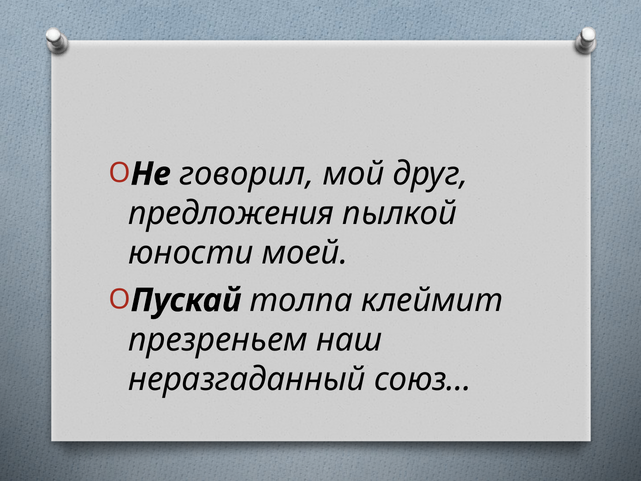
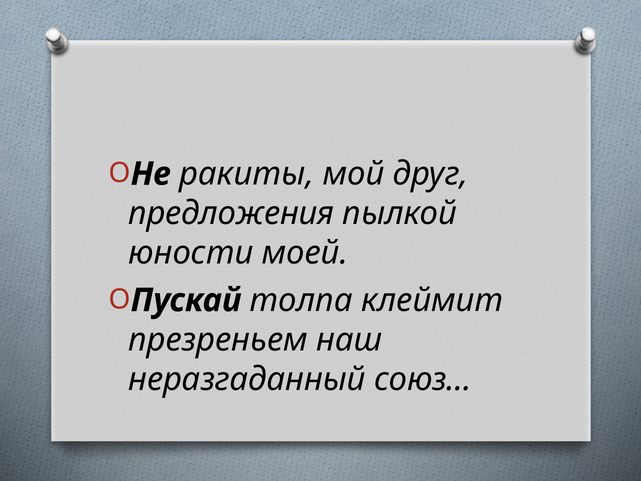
говорил: говорил -> ракиты (247, 174)
